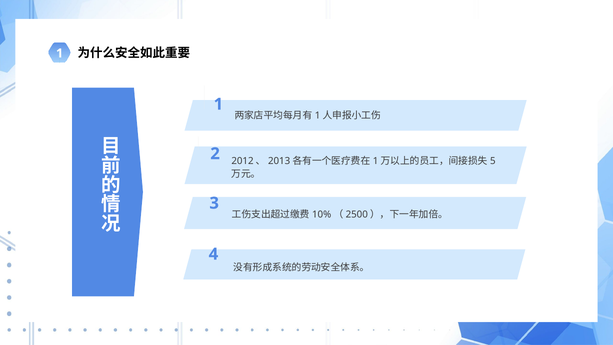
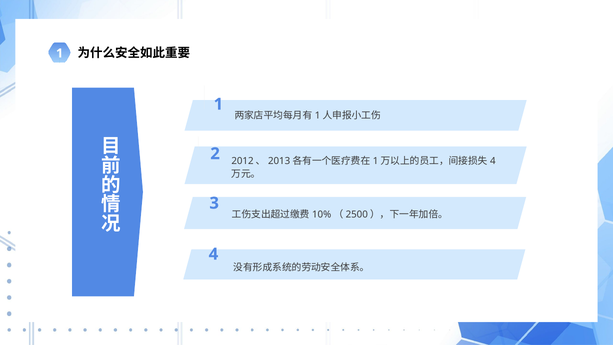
5: 5 -> 4 (493, 161)
